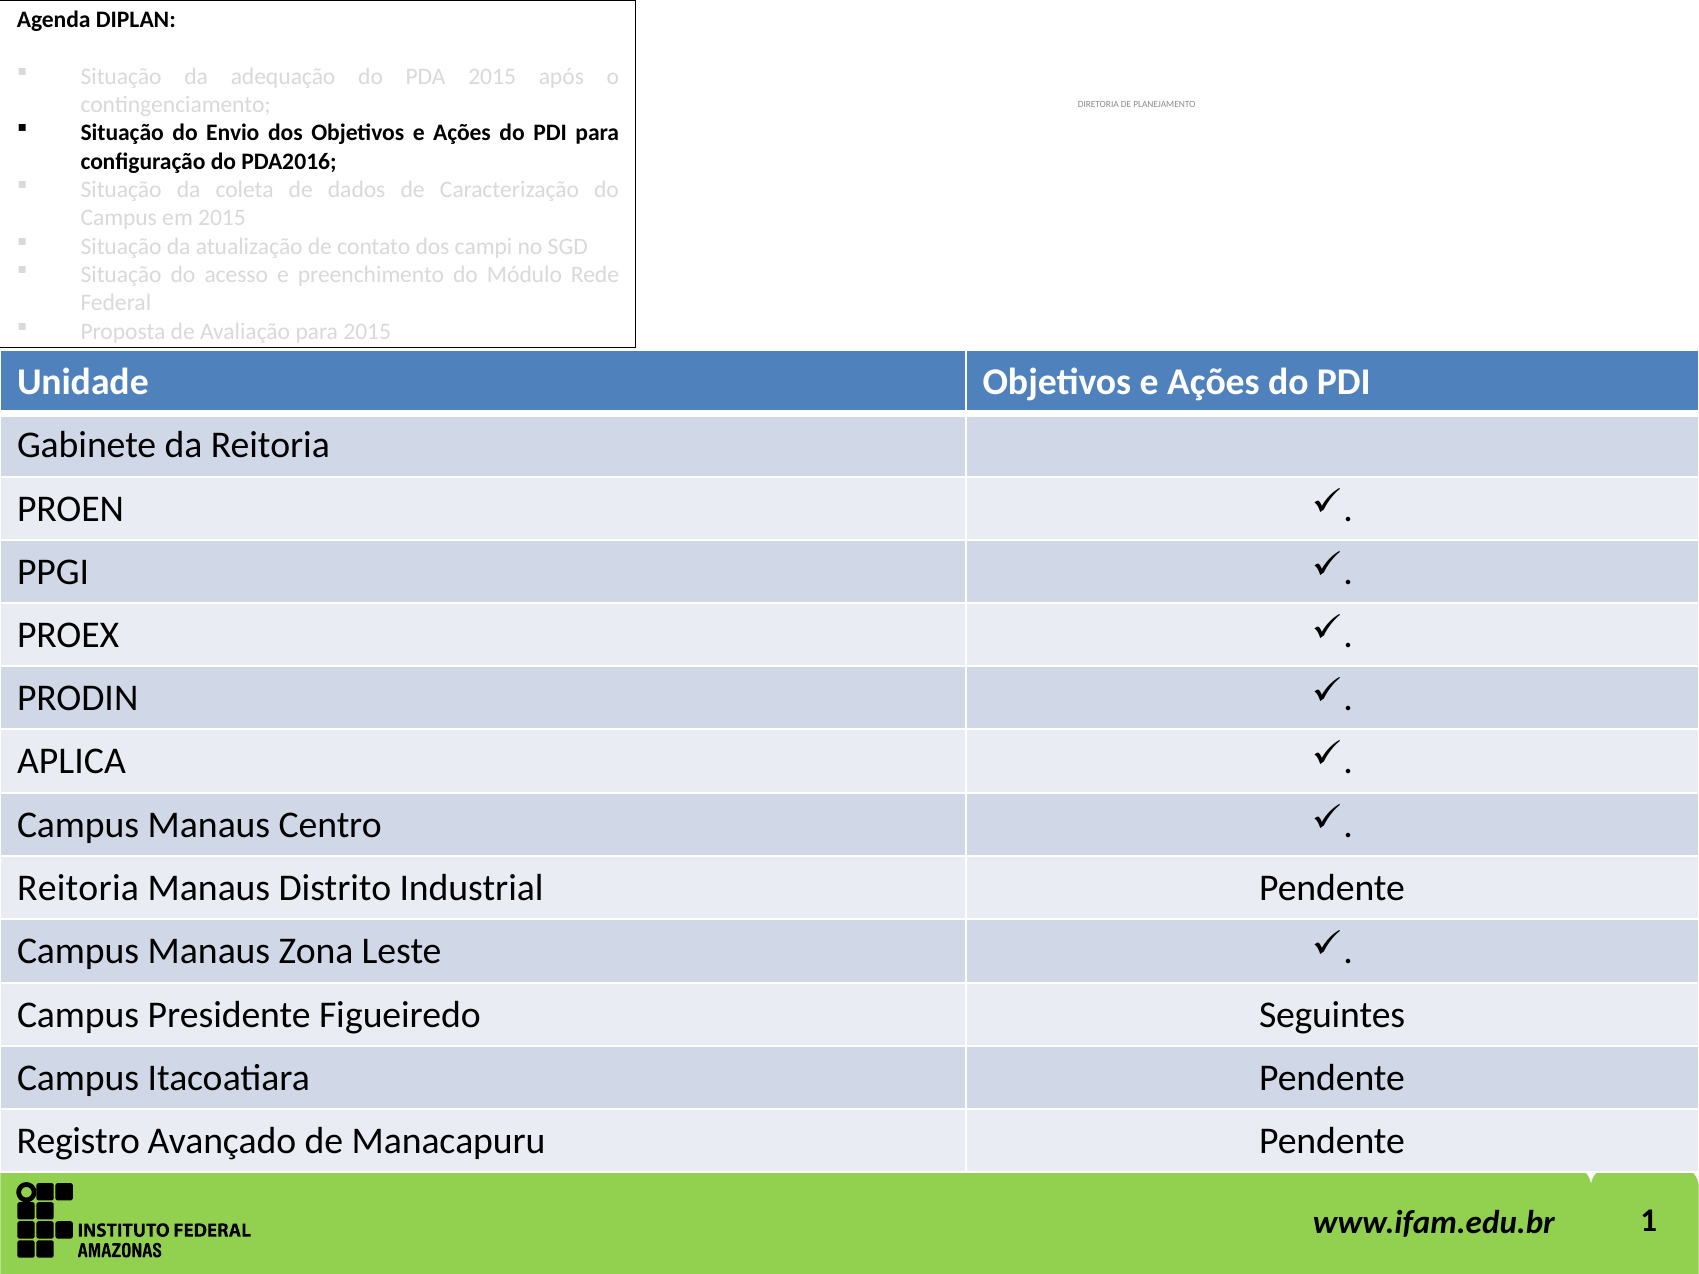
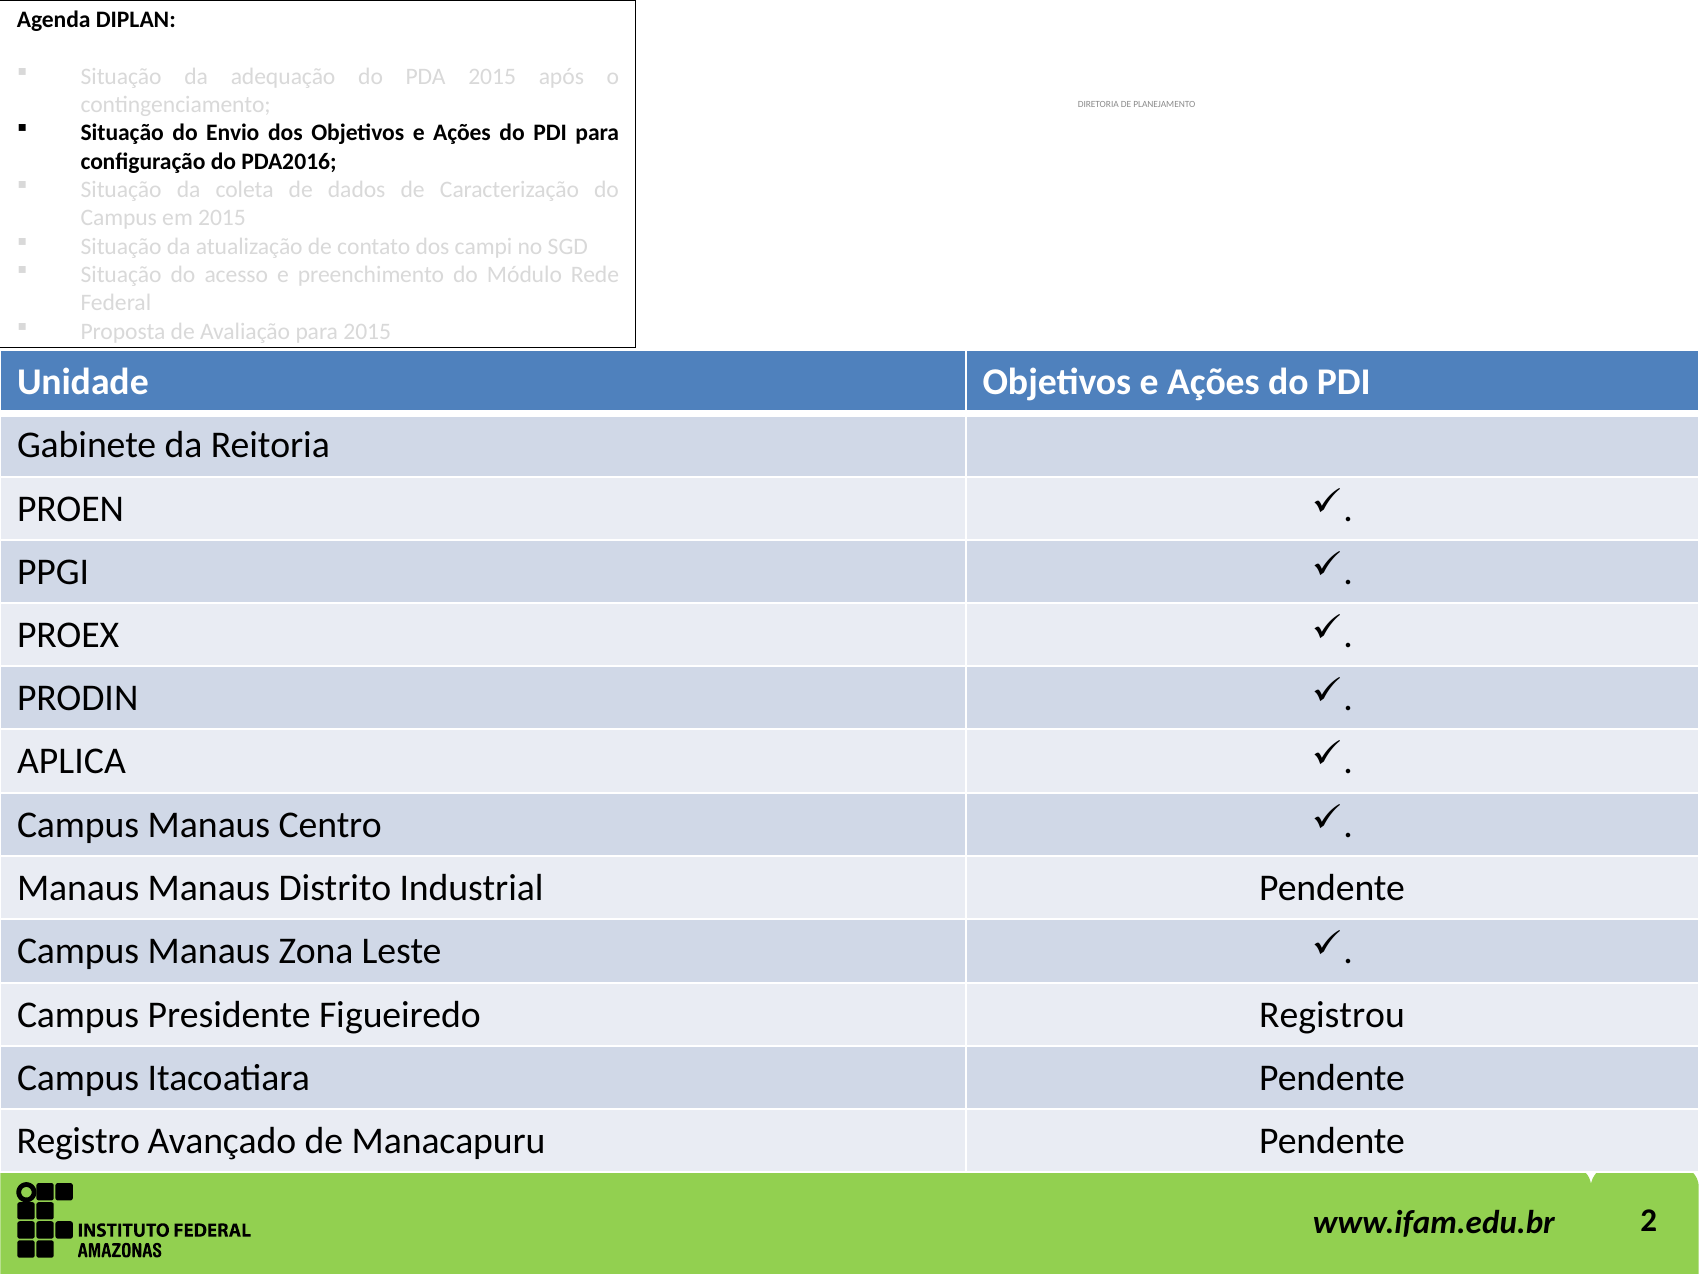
Reitoria: Reitoria -> Manaus (78, 888)
Seguintes: Seguintes -> Registrou (1332, 1015)
1: 1 -> 2 (1649, 1221)
